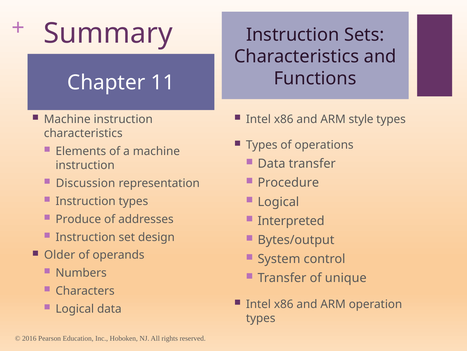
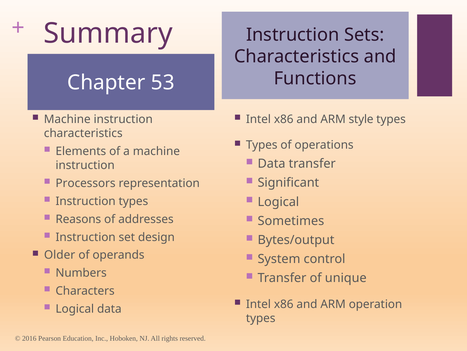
11: 11 -> 53 (163, 83)
Procedure: Procedure -> Significant (288, 182)
Discussion: Discussion -> Processors (86, 183)
Produce: Produce -> Reasons (78, 219)
Interpreted: Interpreted -> Sometimes (291, 220)
